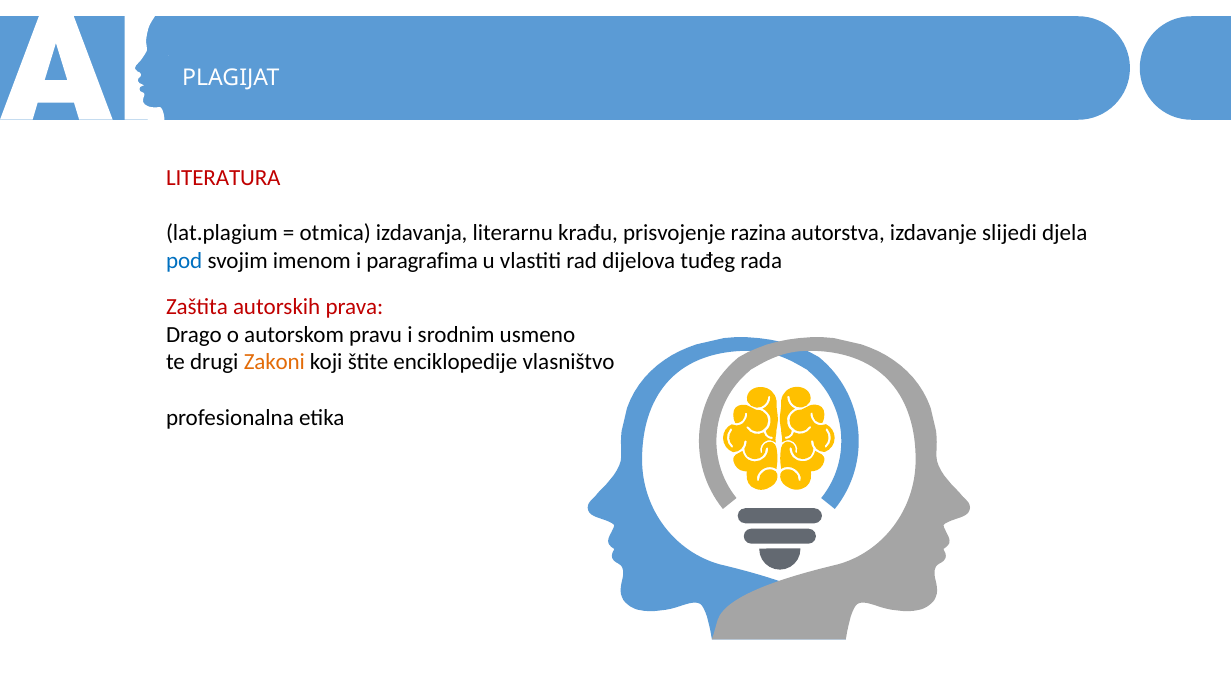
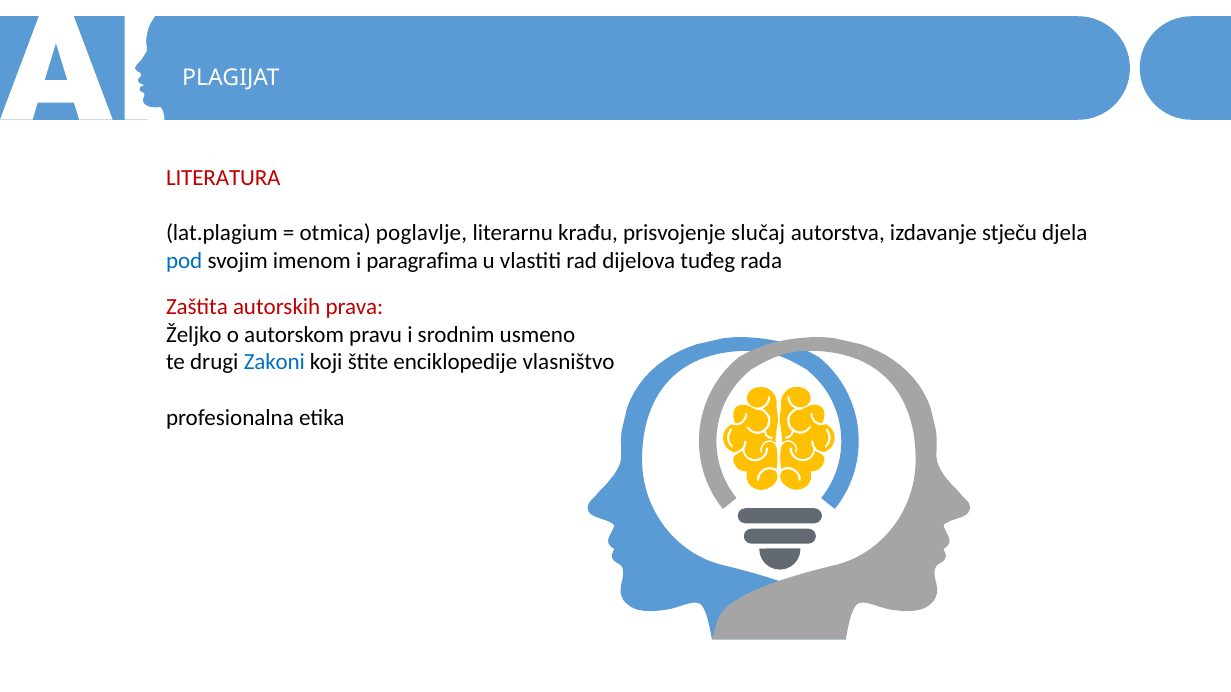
izdavanja: izdavanja -> poglavlje (422, 233)
razina: razina -> slučaj (758, 233)
slijedi: slijedi -> stječu (1010, 233)
Drago: Drago -> Željko (194, 335)
Zakoni colour: orange -> blue (274, 362)
